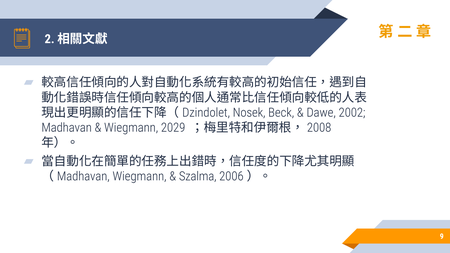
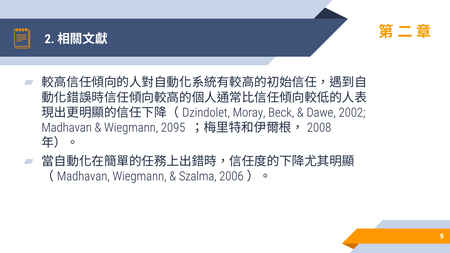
Nosek: Nosek -> Moray (249, 113)
2029: 2029 -> 2095 (173, 128)
